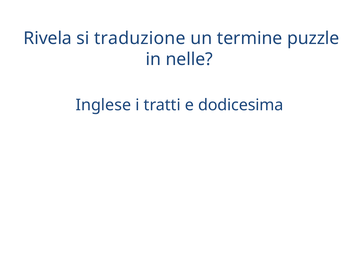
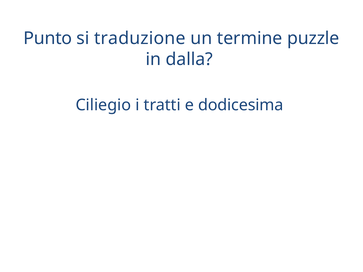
Rivela: Rivela -> Punto (48, 38)
nelle: nelle -> dalla (189, 59)
Inglese: Inglese -> Ciliegio (103, 105)
